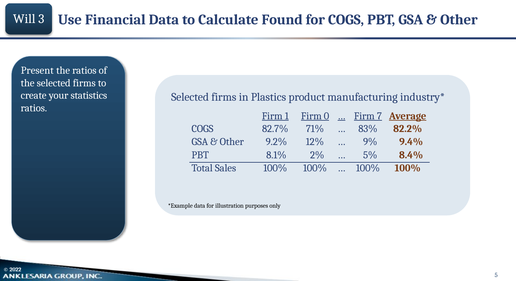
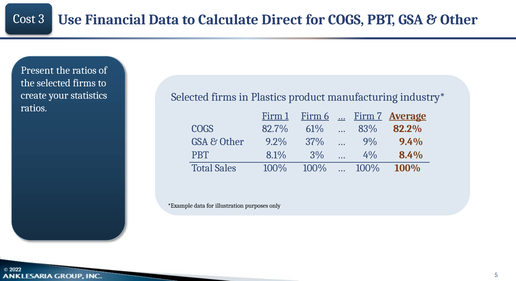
Will: Will -> Cost (24, 19)
Found: Found -> Direct (282, 20)
0: 0 -> 6 (326, 116)
71%: 71% -> 61% (315, 129)
12%: 12% -> 37% (315, 142)
2%: 2% -> 3% (317, 155)
5%: 5% -> 4% (370, 155)
